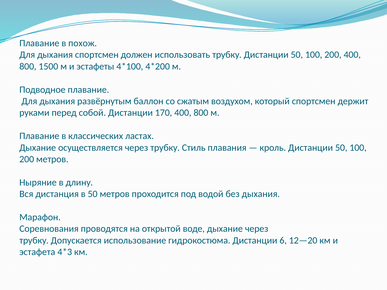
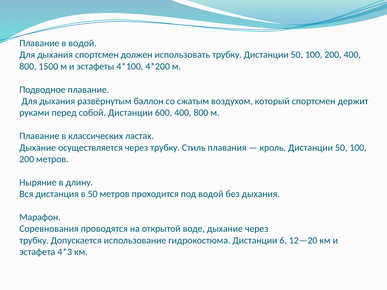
в похож: похож -> водой (83, 43)
170: 170 -> 600 (164, 113)
